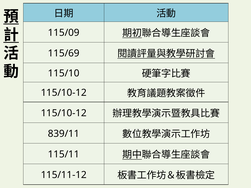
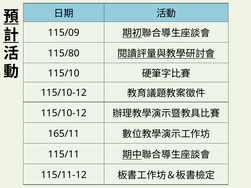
115/69: 115/69 -> 115/80 (64, 53)
839/11: 839/11 -> 165/11 (64, 134)
